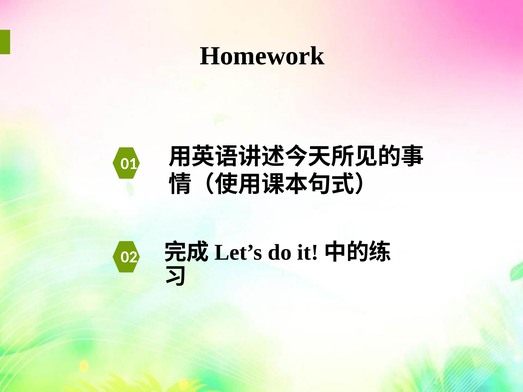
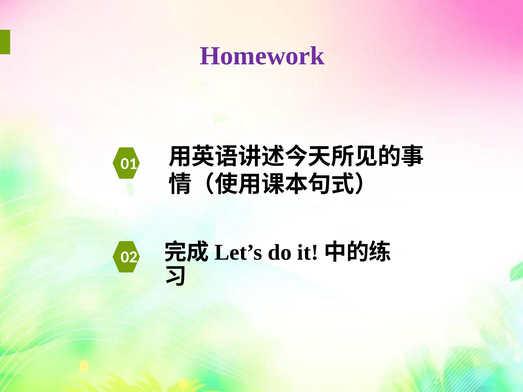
Homework colour: black -> purple (262, 56)
